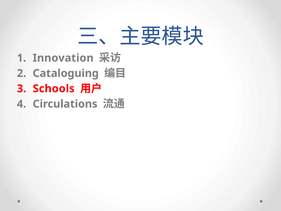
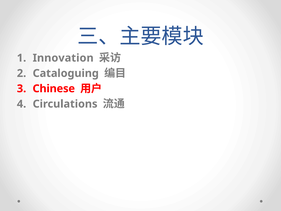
Schools: Schools -> Chinese (54, 89)
